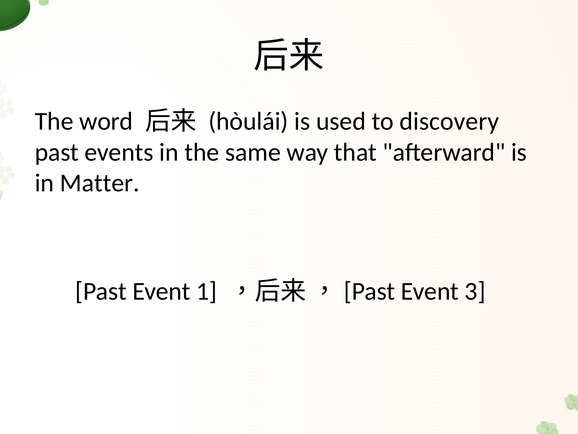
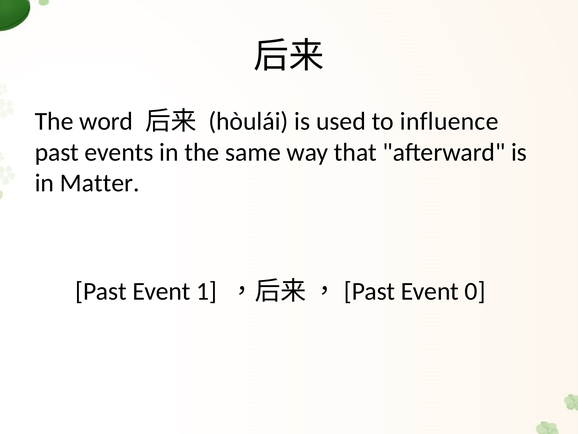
discovery: discovery -> influence (449, 121)
3: 3 -> 0 (475, 291)
